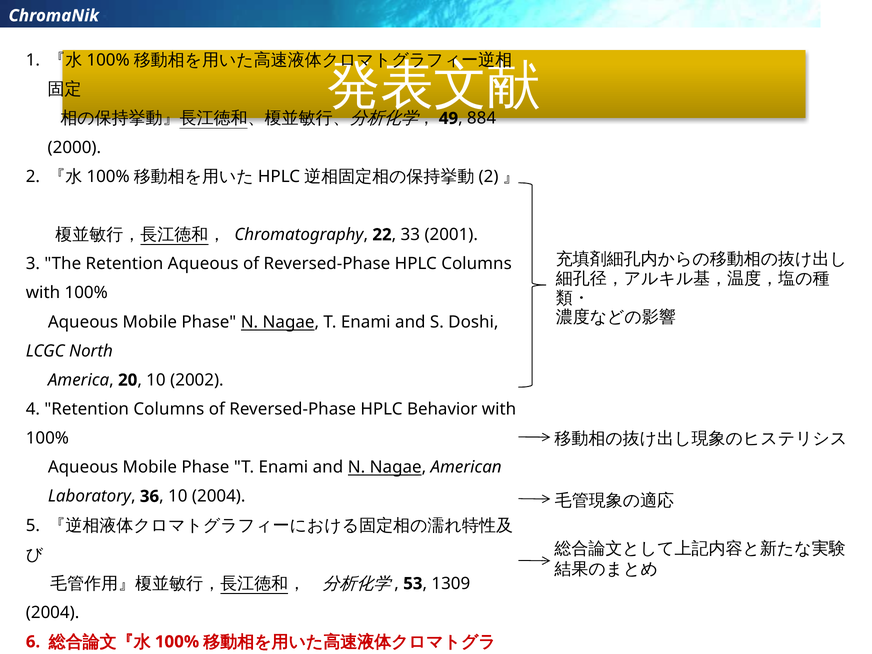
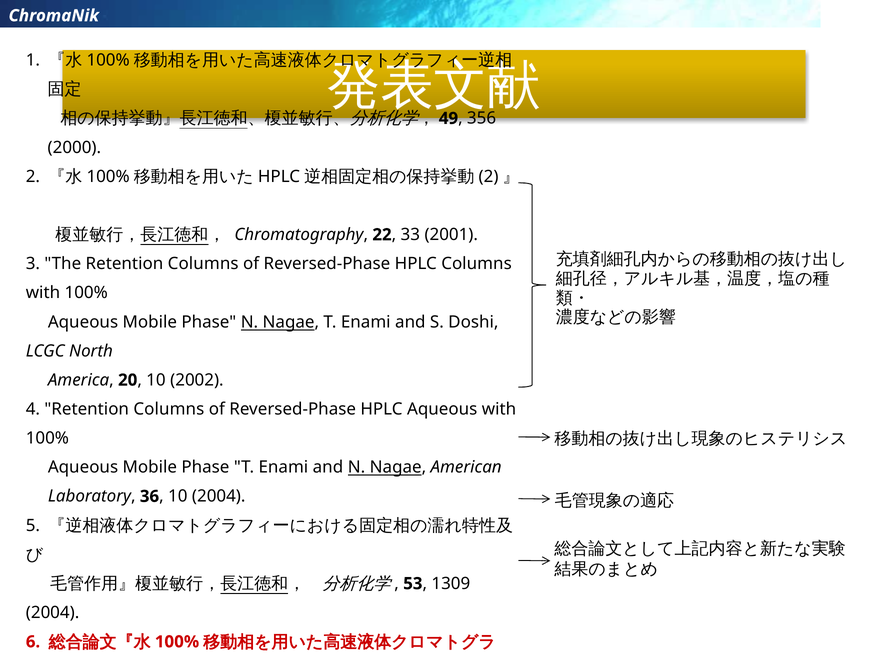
884: 884 -> 356 (482, 118)
The Retention Aqueous: Aqueous -> Columns (203, 264)
HPLC Behavior: Behavior -> Aqueous (442, 409)
